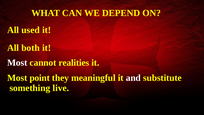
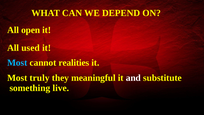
used: used -> open (31, 30)
both: both -> used (31, 48)
Most colour: white -> light blue (17, 63)
point: point -> truly (40, 78)
